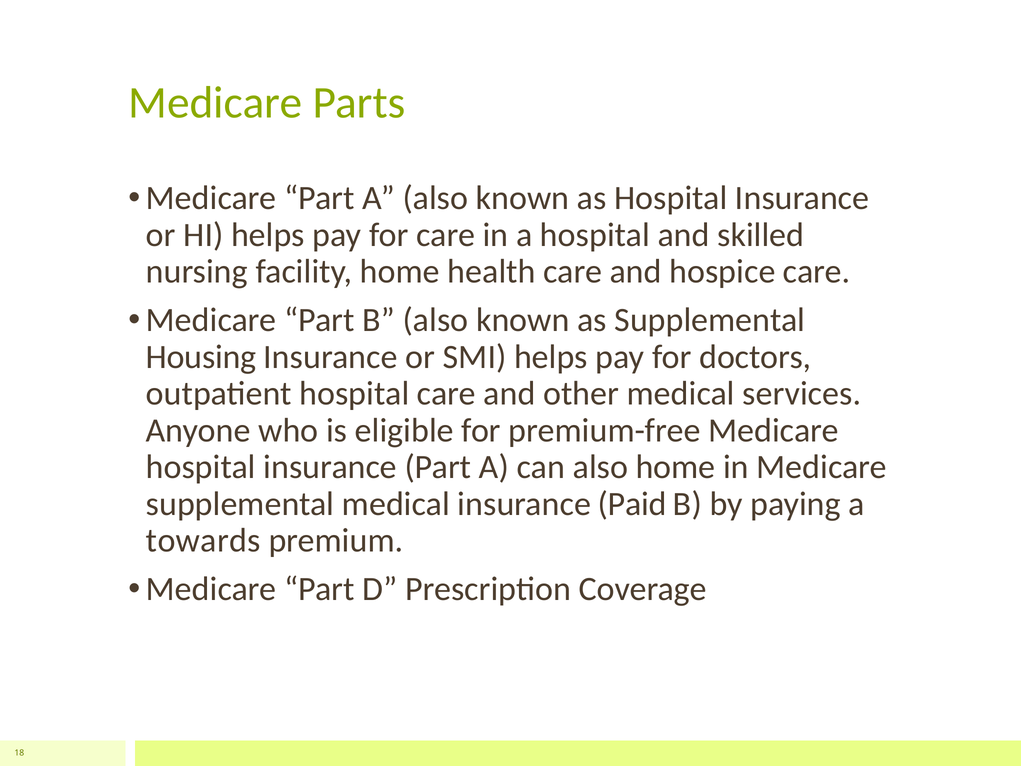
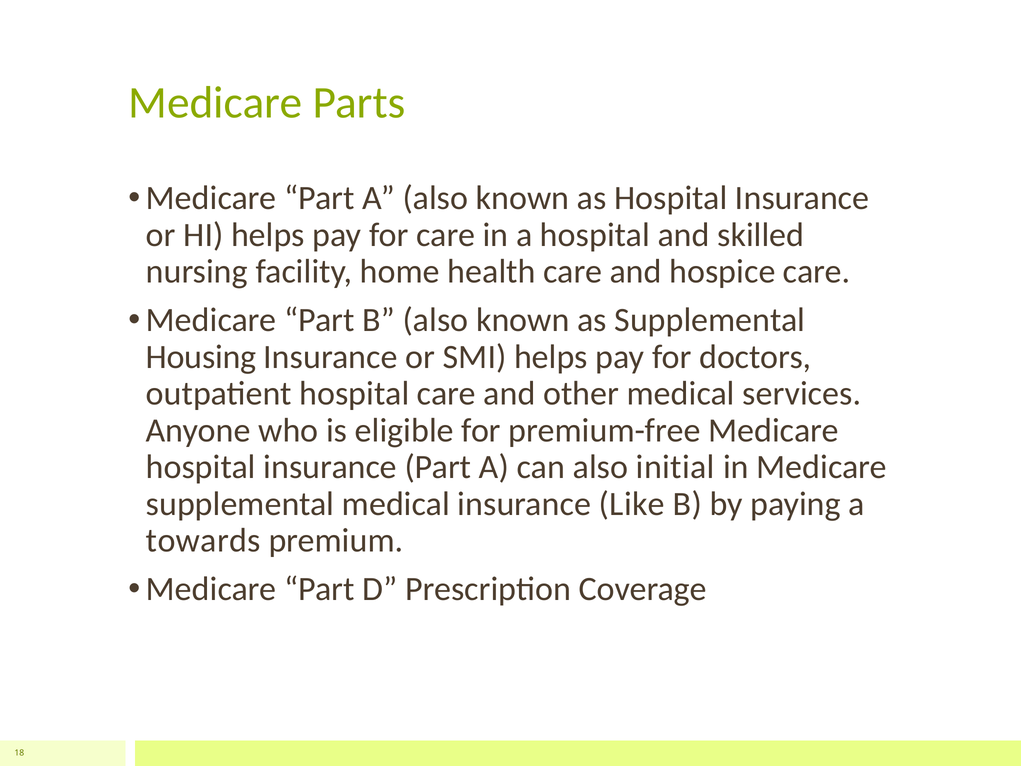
also home: home -> initial (675, 467)
Paid: Paid -> Like (632, 504)
